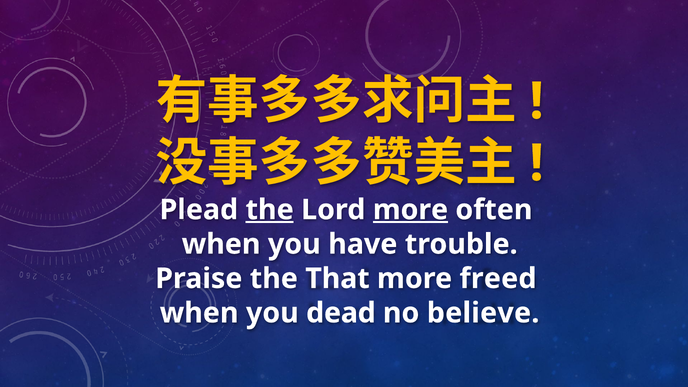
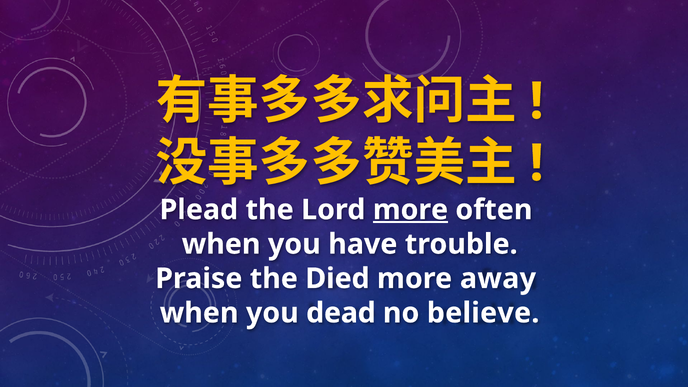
the underline: present -> none (270, 210)
That: That -> Died (337, 279)
freed: freed -> away (498, 279)
